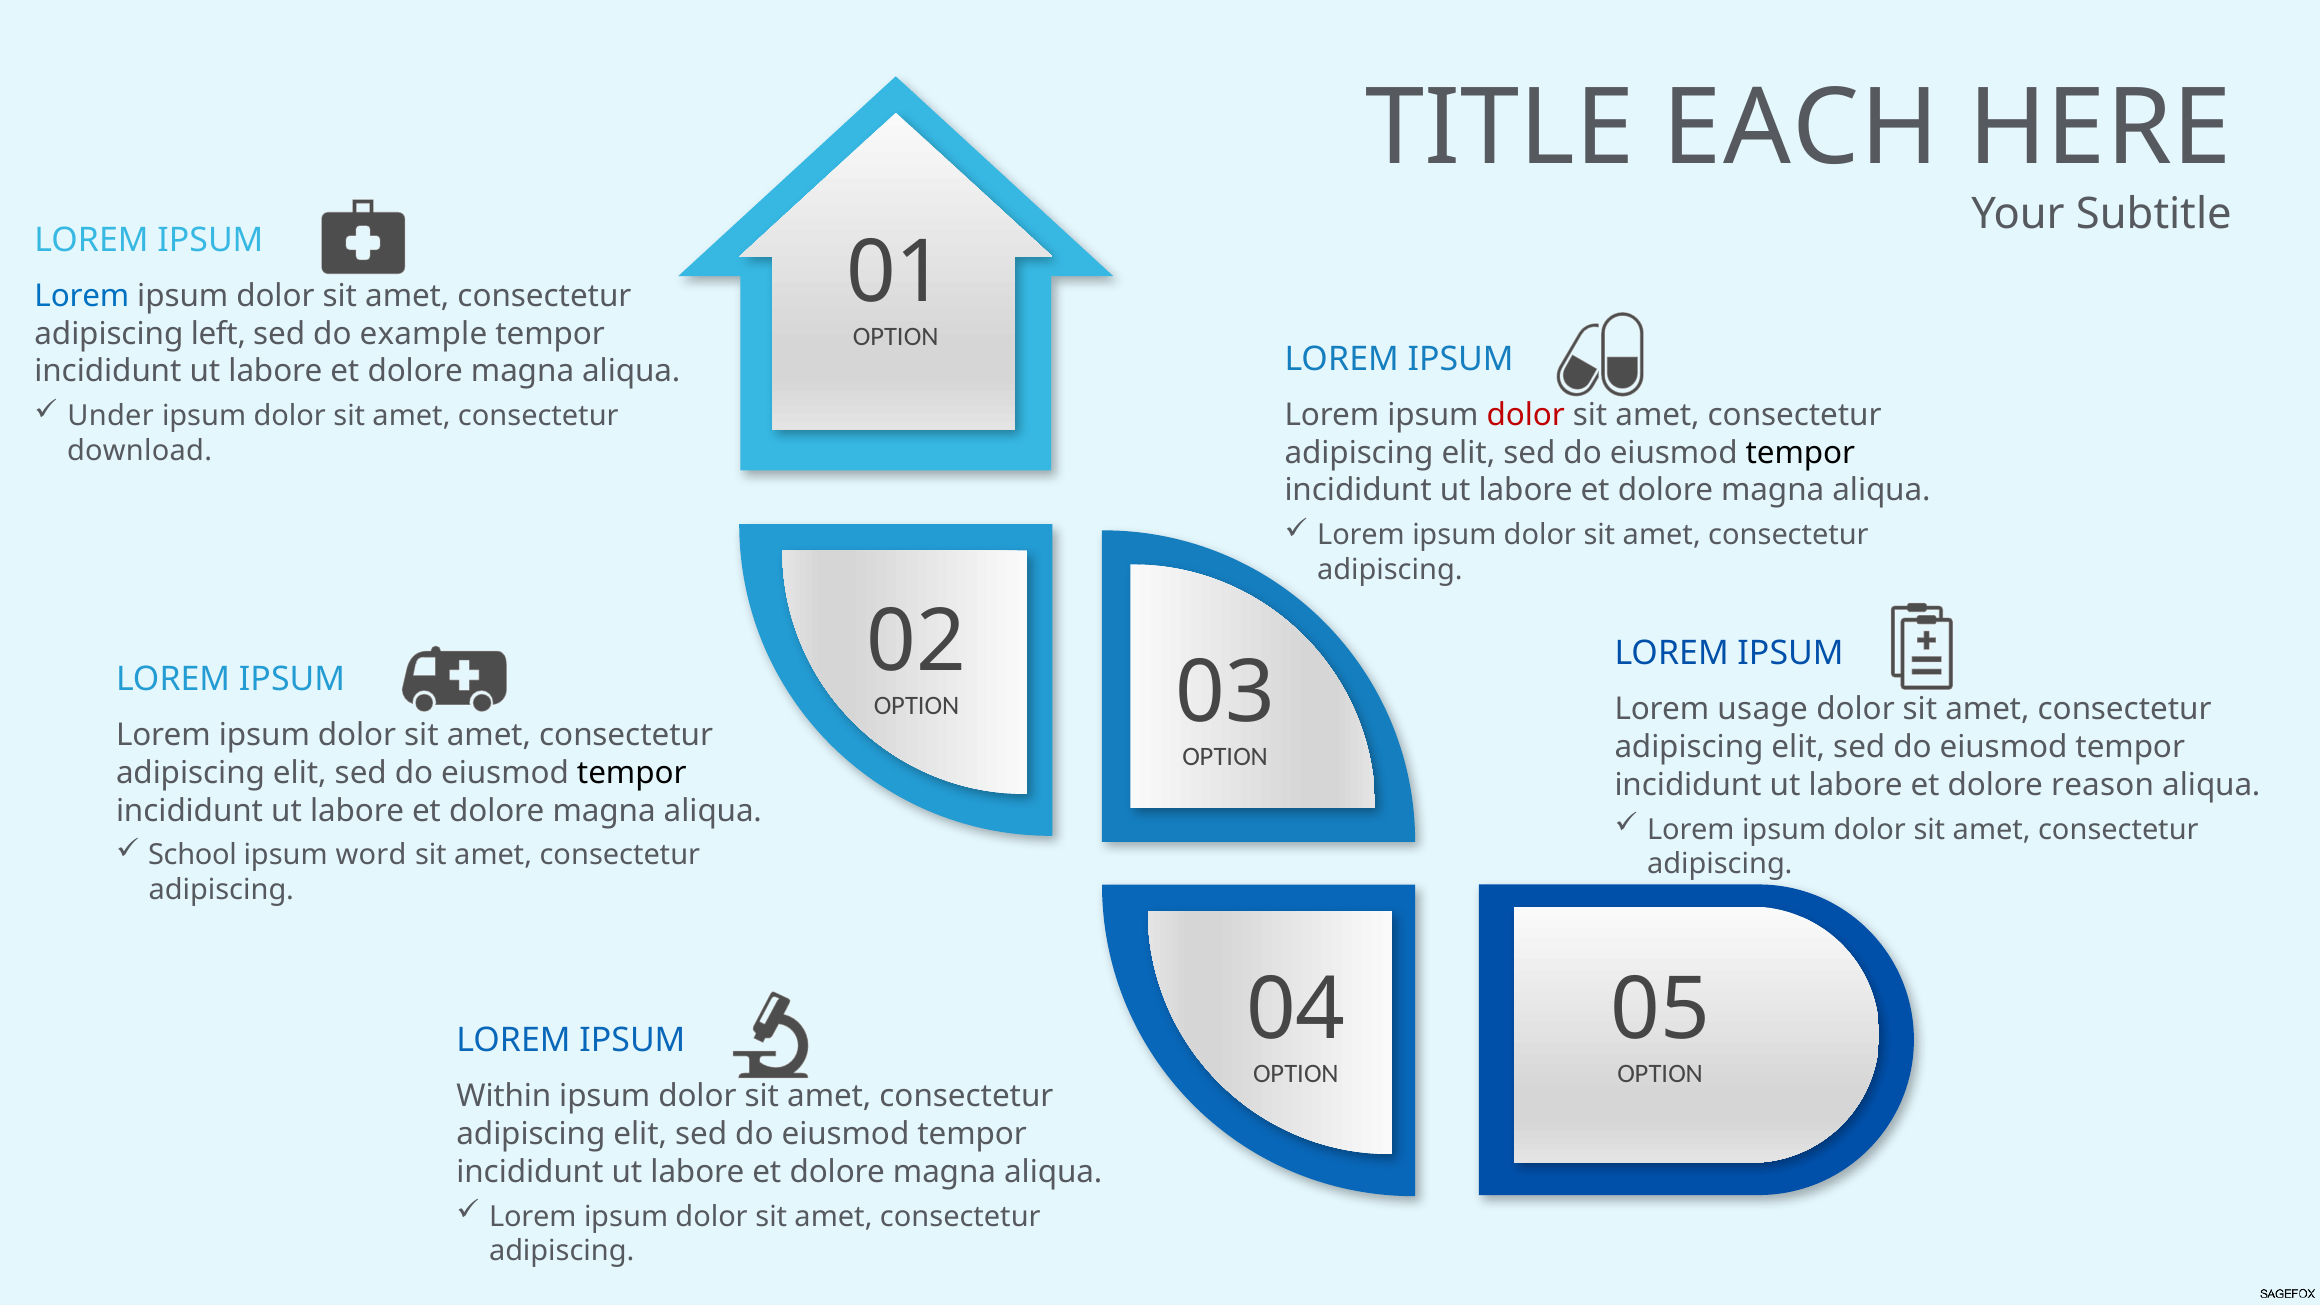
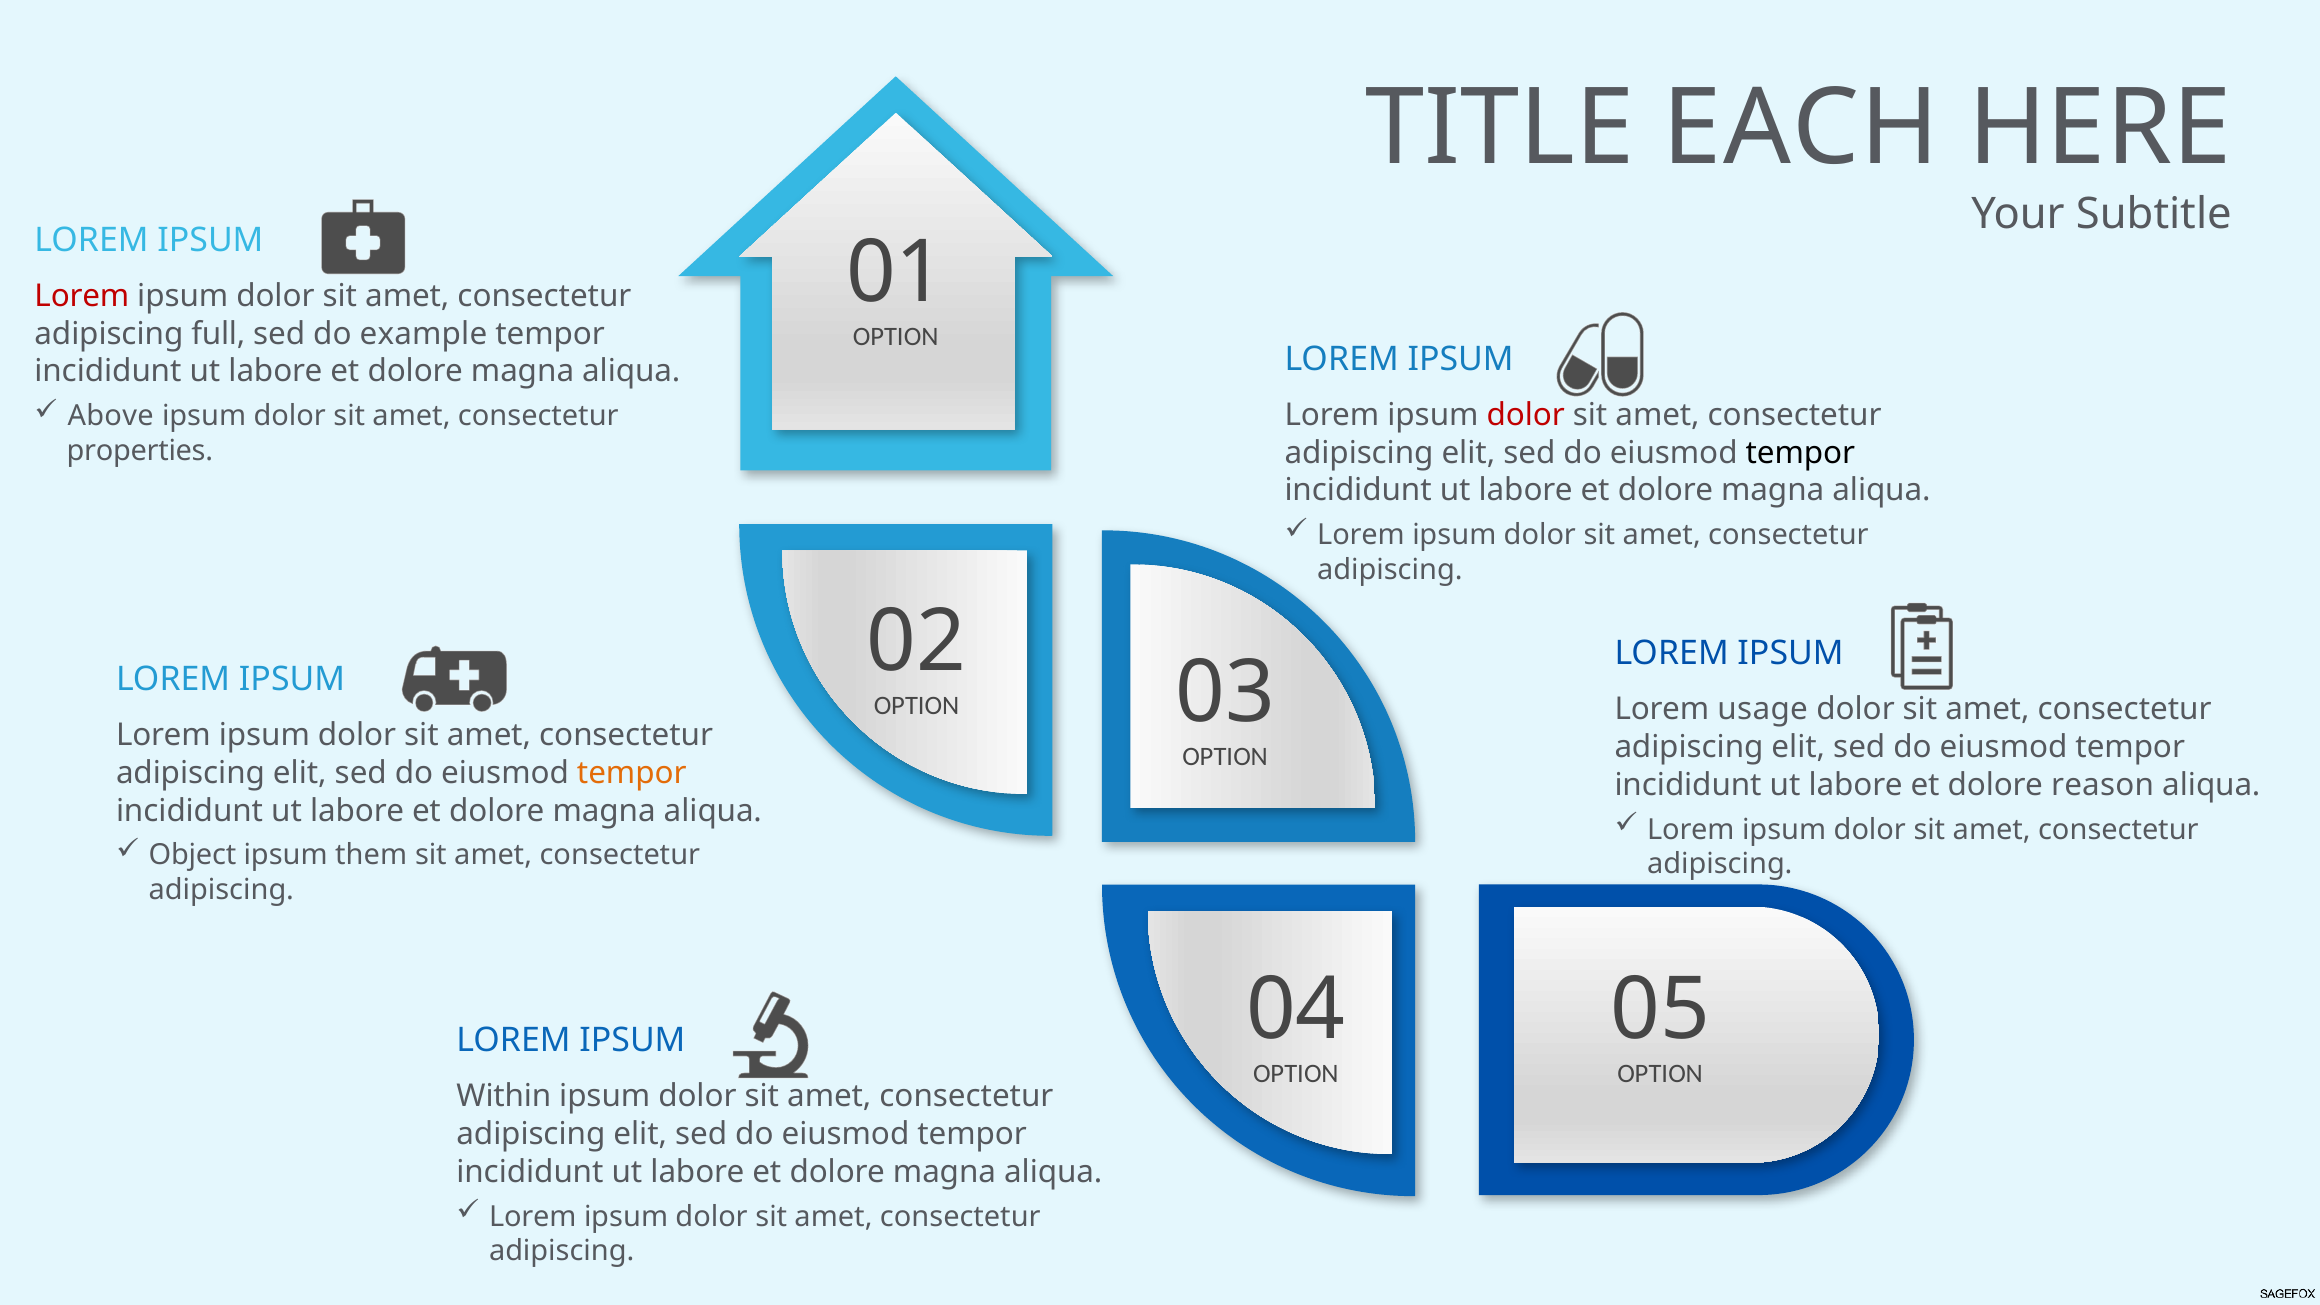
Lorem colour: blue -> red (82, 296)
left: left -> full (218, 334)
Under: Under -> Above (111, 416)
download: download -> properties (140, 451)
tempor colour: black -> orange (632, 773)
School: School -> Object (192, 855)
word: word -> them (371, 855)
